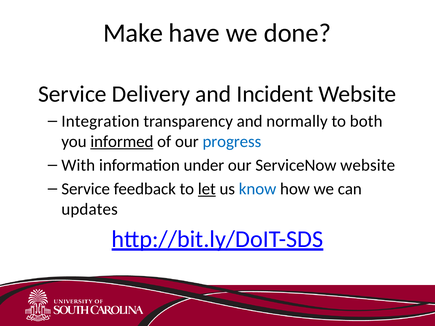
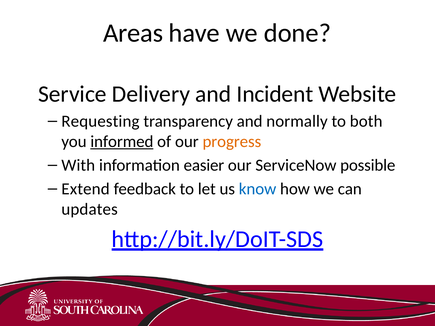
Make: Make -> Areas (133, 33)
Integration: Integration -> Requesting (100, 121)
progress colour: blue -> orange (232, 142)
under: under -> easier (204, 165)
ServiceNow website: website -> possible (368, 165)
Service: Service -> Extend (86, 189)
let underline: present -> none (207, 189)
